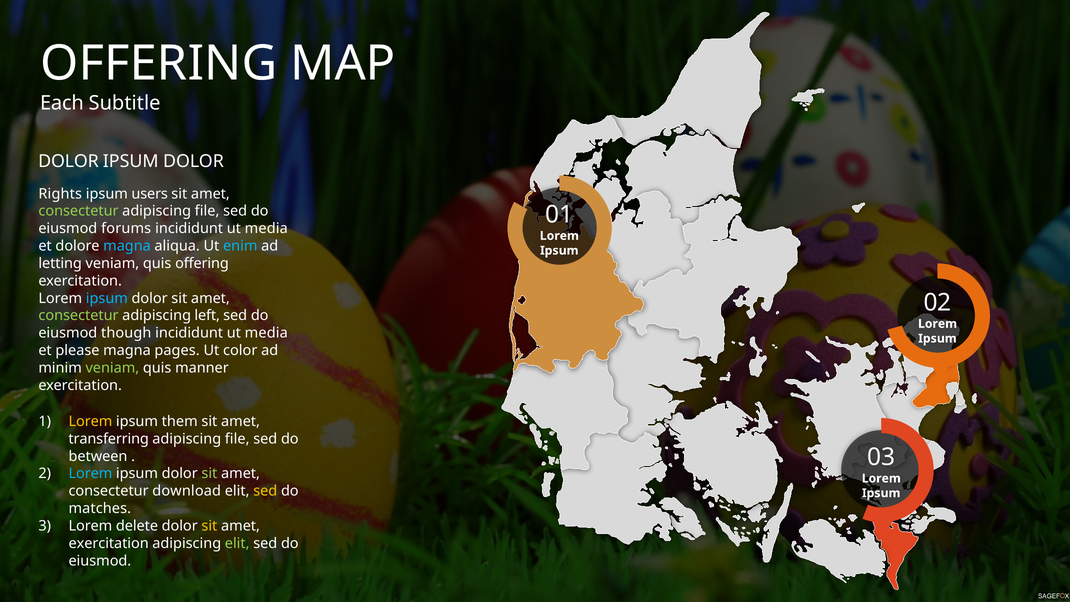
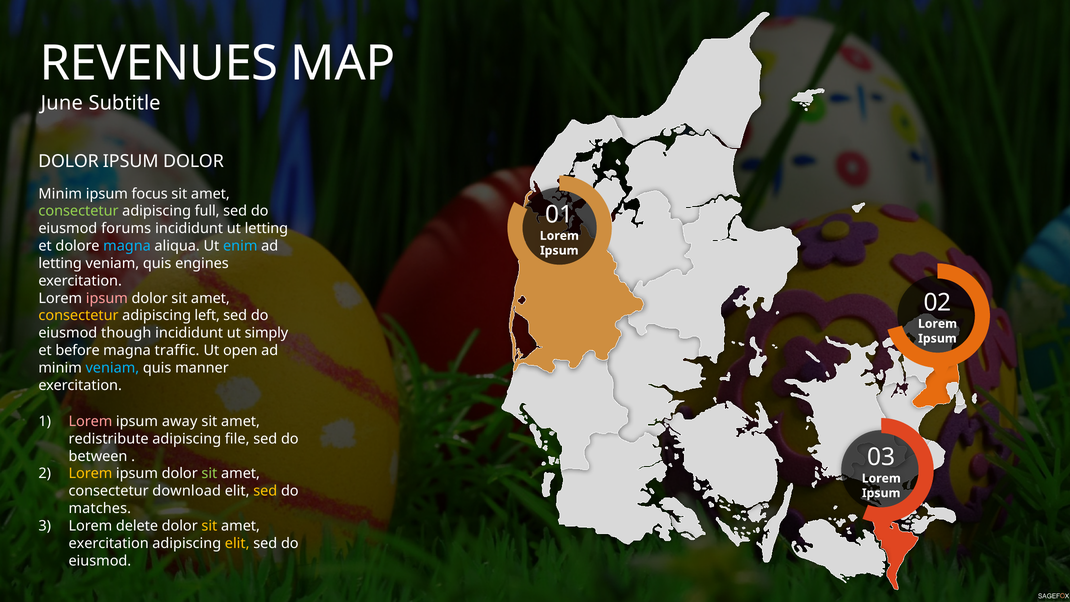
OFFERING: OFFERING -> REVENUES (159, 63)
Each: Each -> June (62, 103)
Rights: Rights -> Minim (60, 194)
users: users -> focus (150, 194)
file: file -> full (207, 211)
media: media -> letting (266, 229)
quis offering: offering -> engines (202, 263)
ipsum colour: light blue -> pink (107, 298)
consectetur colour: light green -> yellow (79, 316)
media: media -> simply (266, 333)
please: please -> before (78, 350)
pages: pages -> traffic (177, 350)
color: color -> open (240, 350)
veniam colour: light green -> light blue (112, 368)
Lorem colour: yellow -> pink (90, 421)
them: them -> away (180, 421)
transferring: transferring -> redistribute (109, 439)
Lorem colour: light blue -> yellow (90, 474)
elit colour: light green -> yellow (237, 543)
